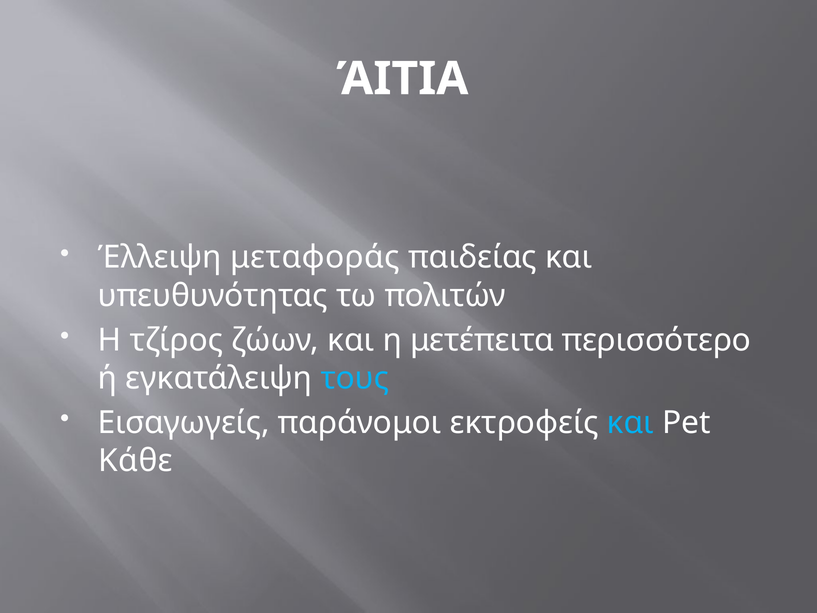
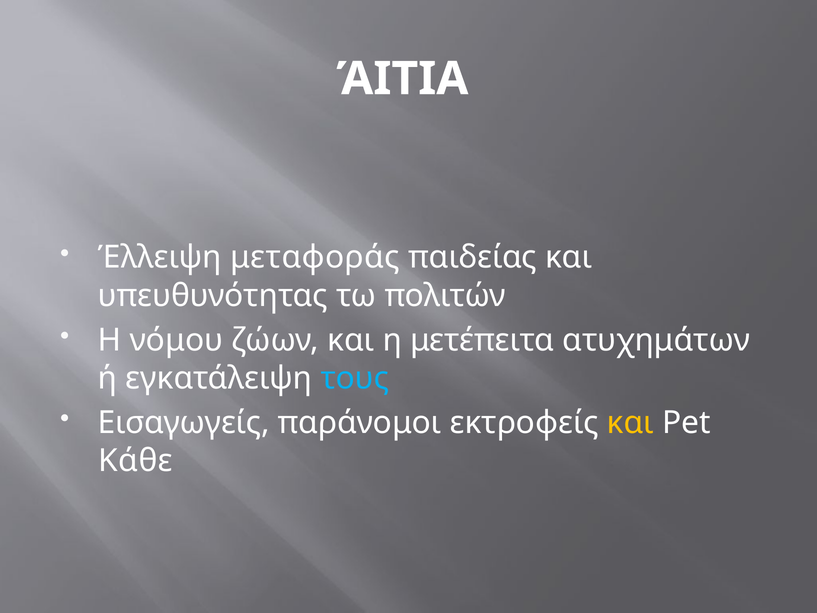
τζίρος: τζίρος -> νόμου (176, 340)
περισσότερο: περισσότερο -> ατυχημάτων (656, 340)
και colour: light blue -> yellow (630, 423)
